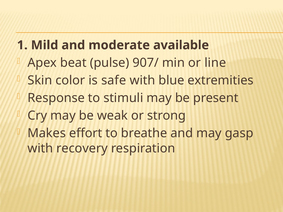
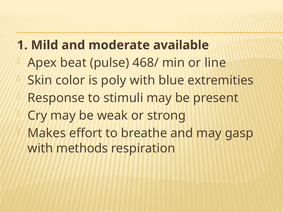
907/: 907/ -> 468/ (146, 63)
safe: safe -> poly (114, 80)
recovery: recovery -> methods (82, 148)
